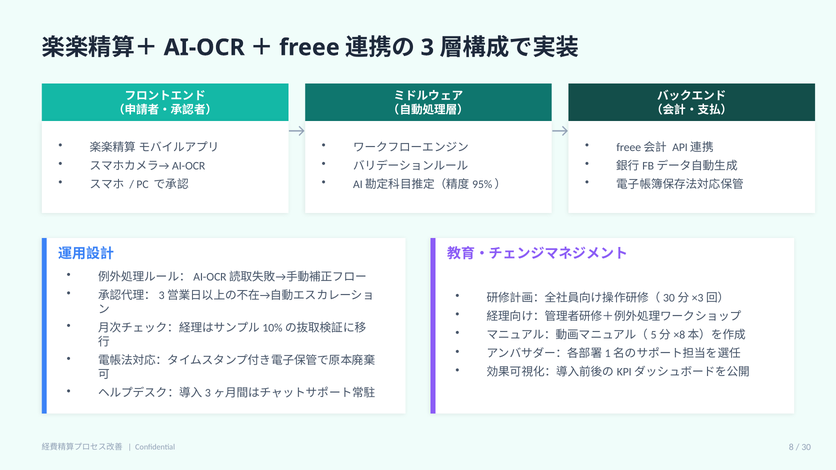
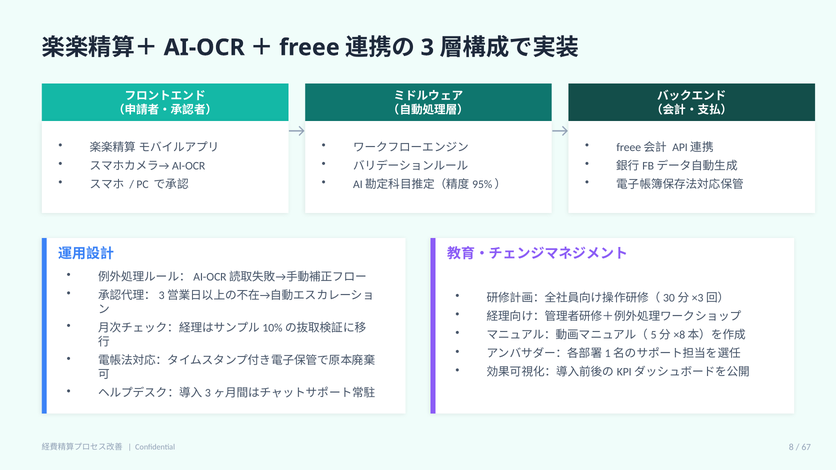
30: 30 -> 67 (806, 447)
